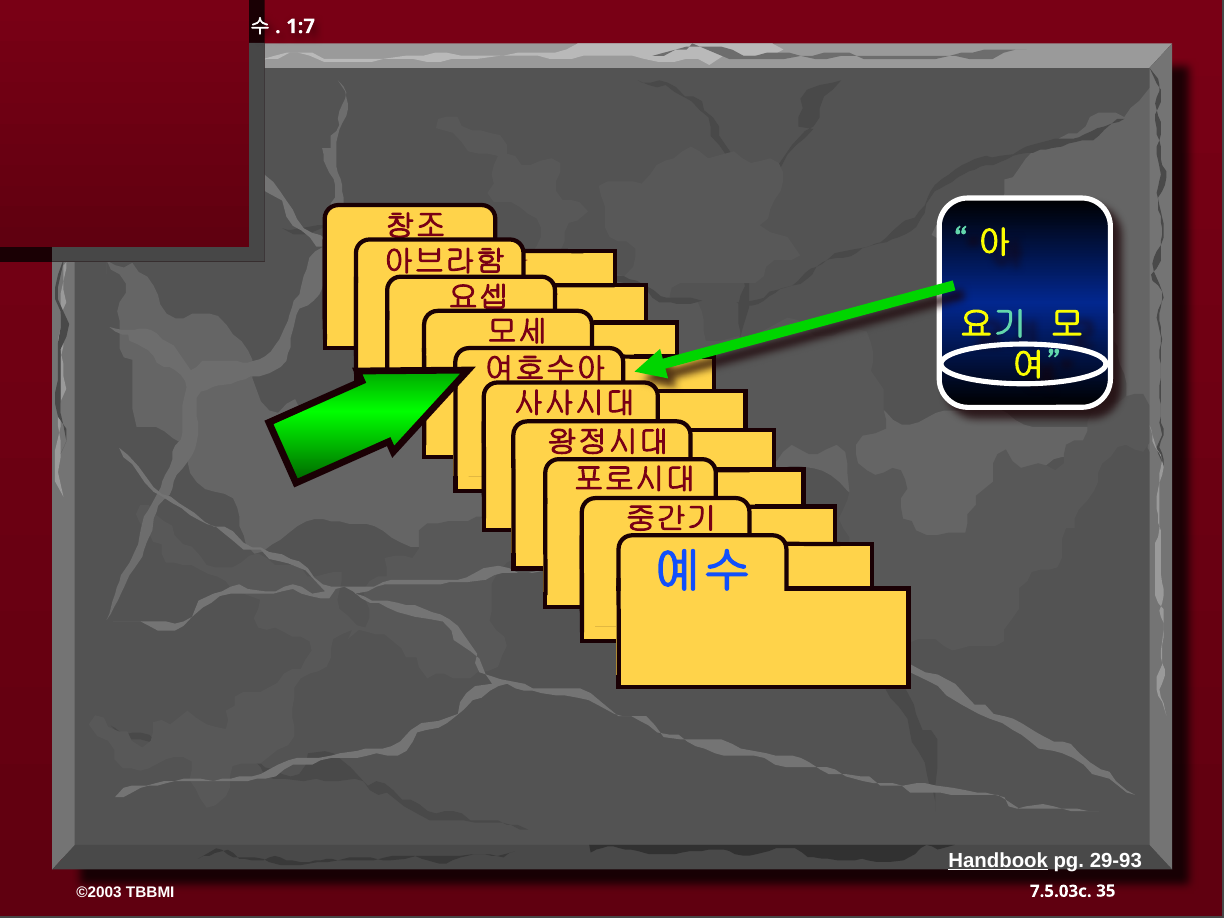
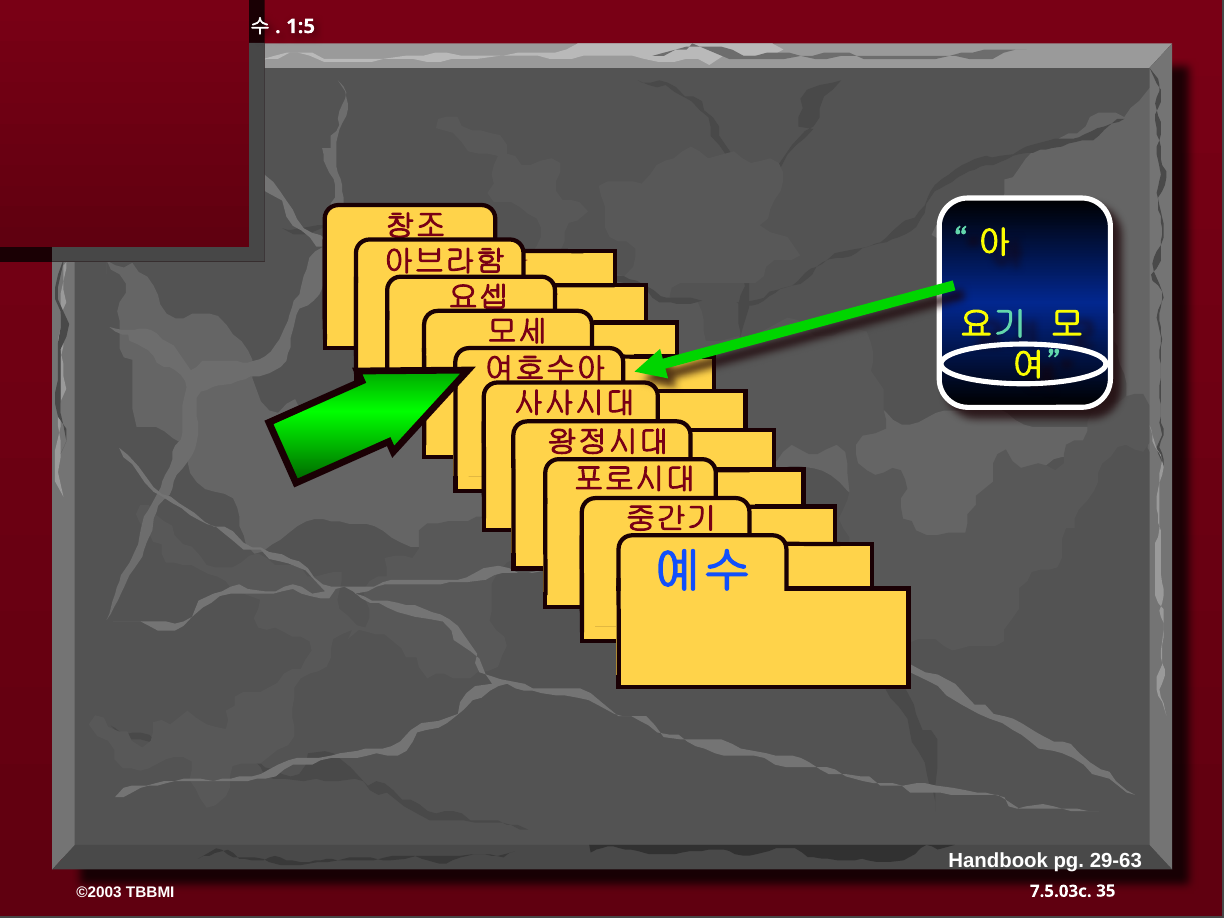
1:7: 1:7 -> 1:5 (301, 26)
Handbook underline: present -> none (998, 861)
29-93: 29-93 -> 29-63 (1116, 861)
